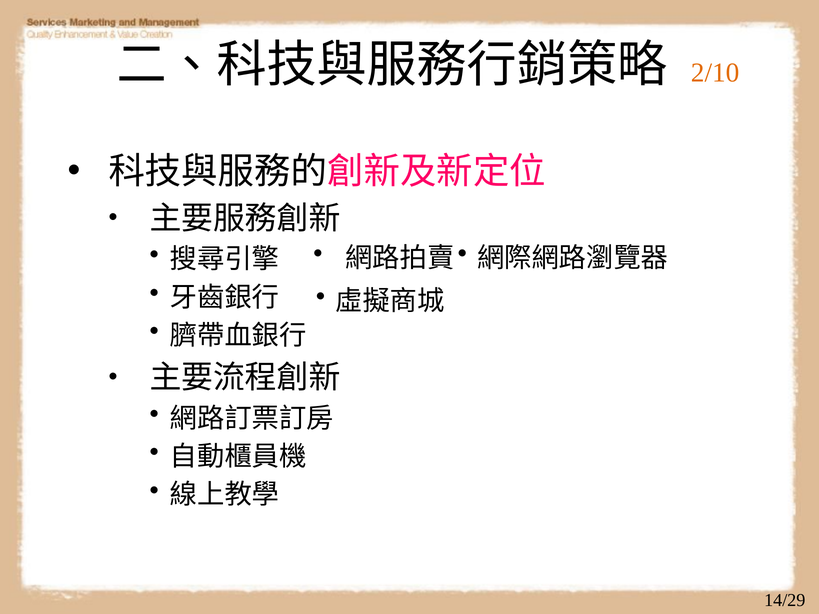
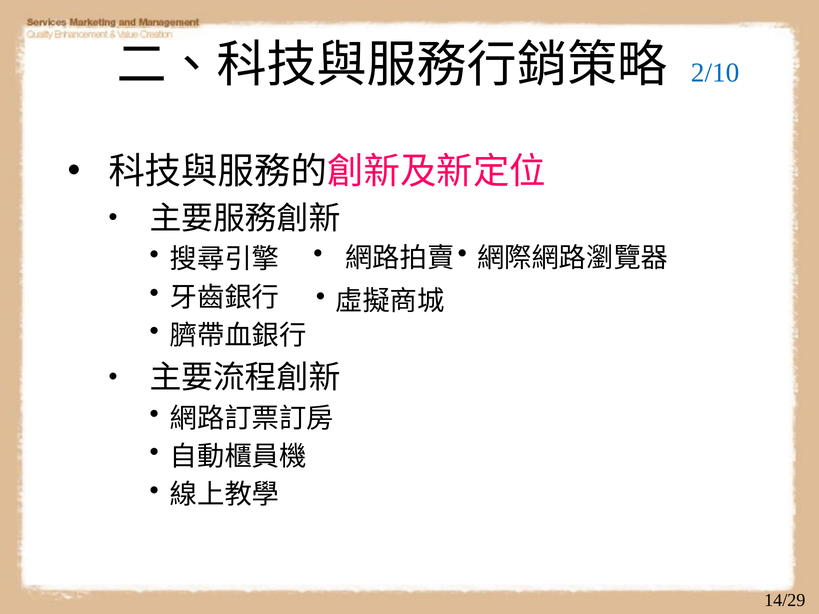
2/10 colour: orange -> blue (715, 73)
